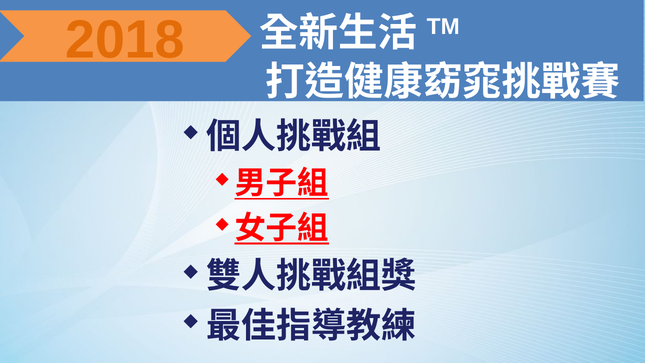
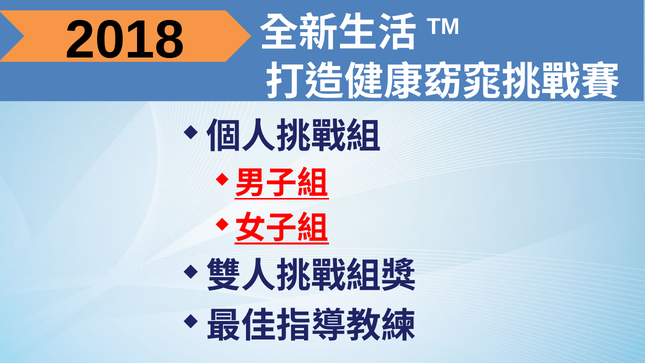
2018 colour: orange -> black (125, 40)
